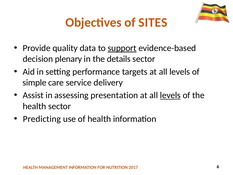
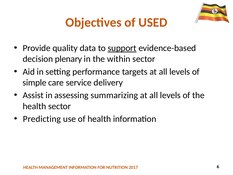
SITES: SITES -> USED (153, 22)
details: details -> within (119, 59)
presentation: presentation -> summarizing (114, 95)
levels underline: present -> none (170, 95)
